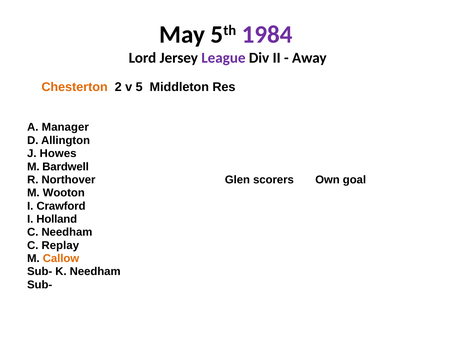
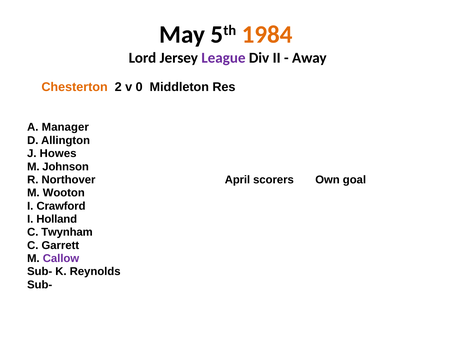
1984 colour: purple -> orange (267, 35)
5: 5 -> 0 (139, 87)
Bardwell: Bardwell -> Johnson (66, 167)
Glen: Glen -> April (237, 180)
C Needham: Needham -> Twynham (67, 232)
Replay: Replay -> Garrett (60, 245)
Callow colour: orange -> purple (61, 258)
K Needham: Needham -> Reynolds (95, 272)
